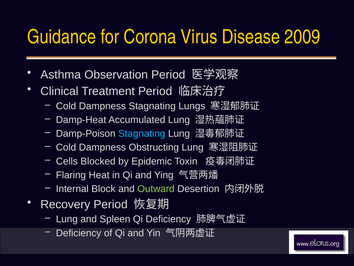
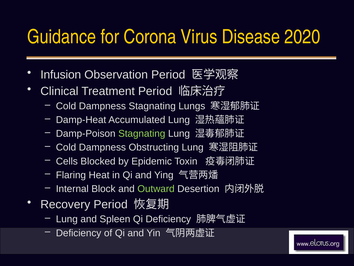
2009: 2009 -> 2020 (302, 37)
Asthma: Asthma -> Infusion (61, 75)
Stagnating colour: light blue -> light green (142, 133)
